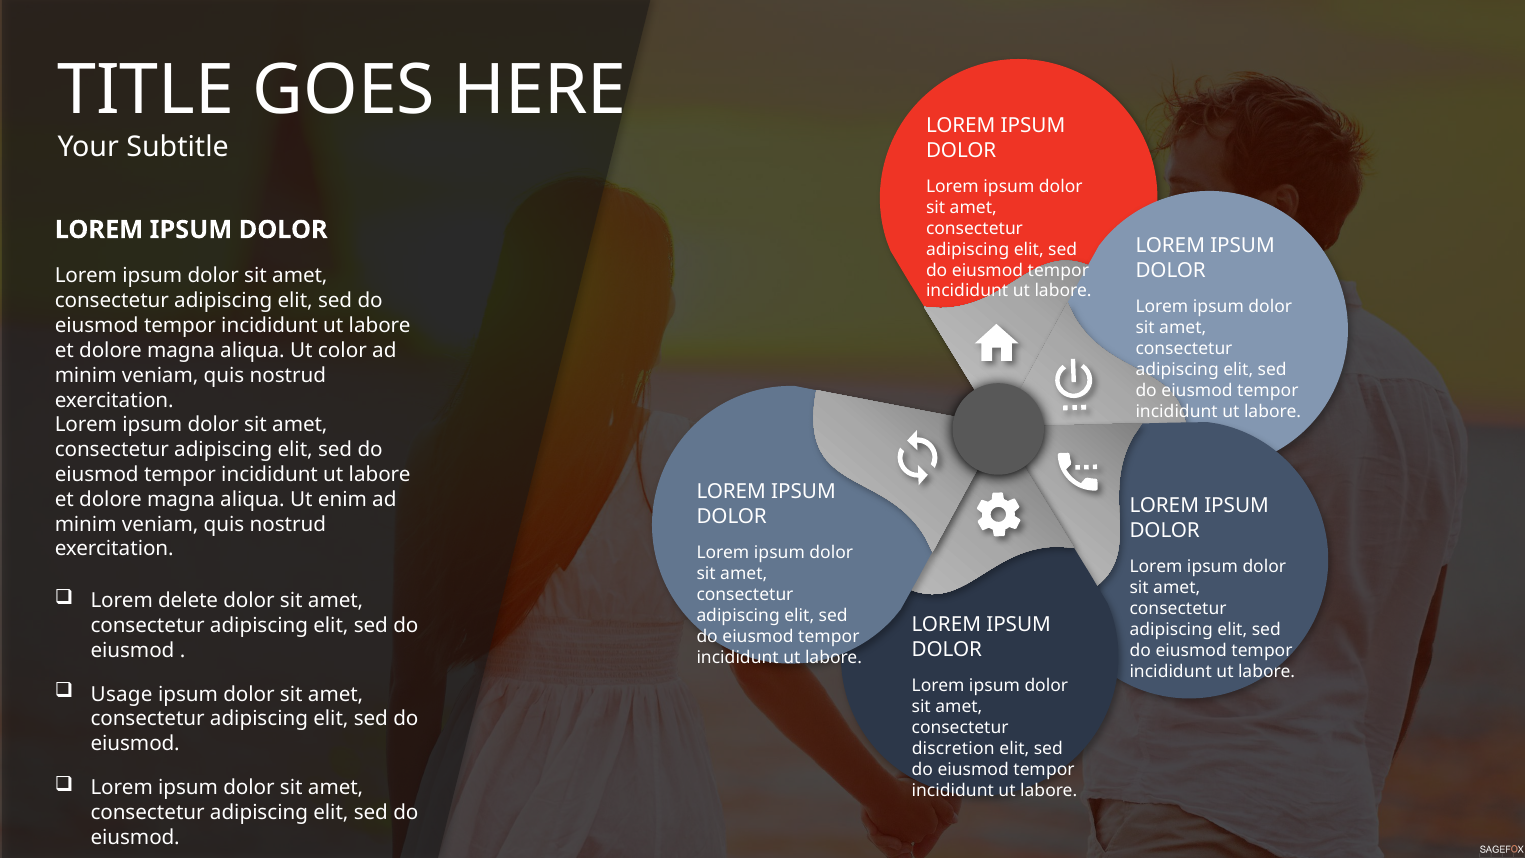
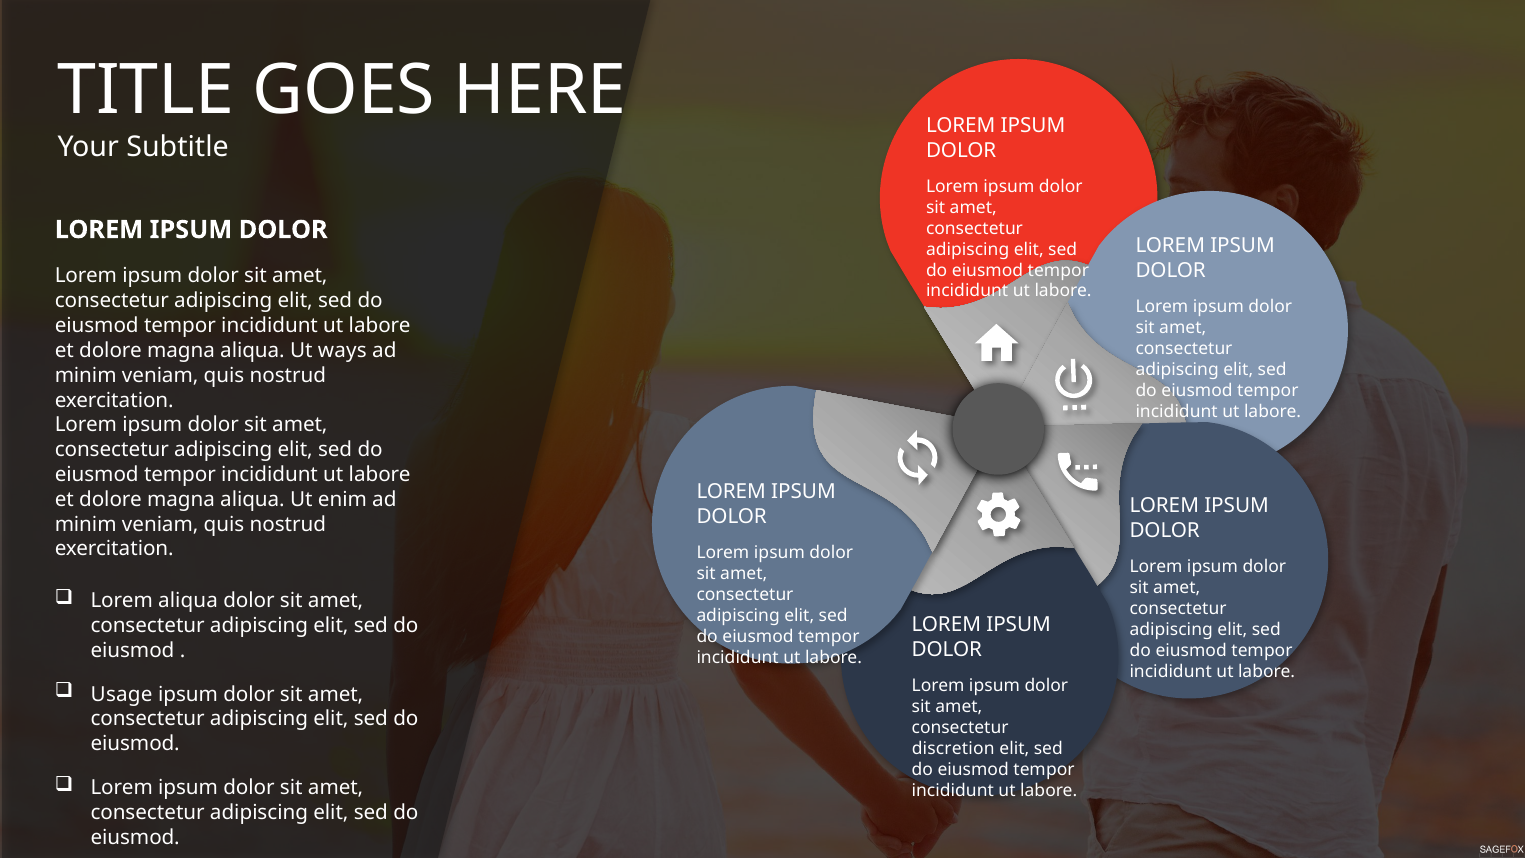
color: color -> ways (342, 351)
Lorem delete: delete -> aliqua (188, 601)
